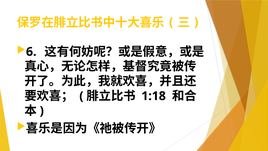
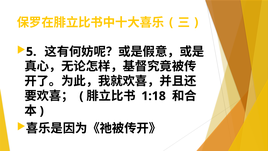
6: 6 -> 5 (31, 52)
